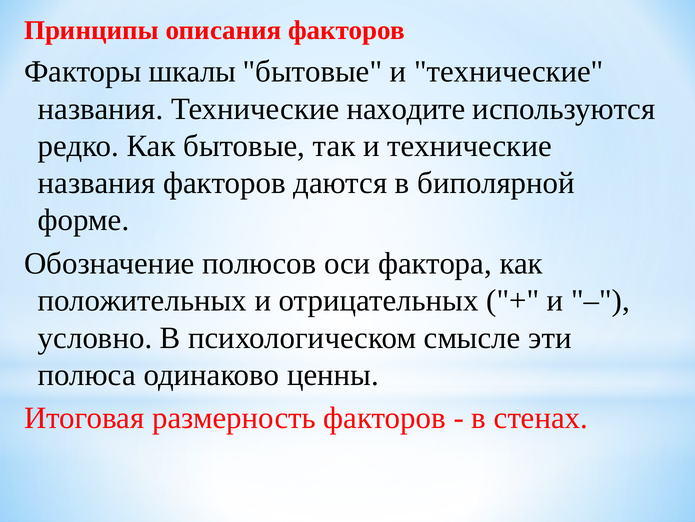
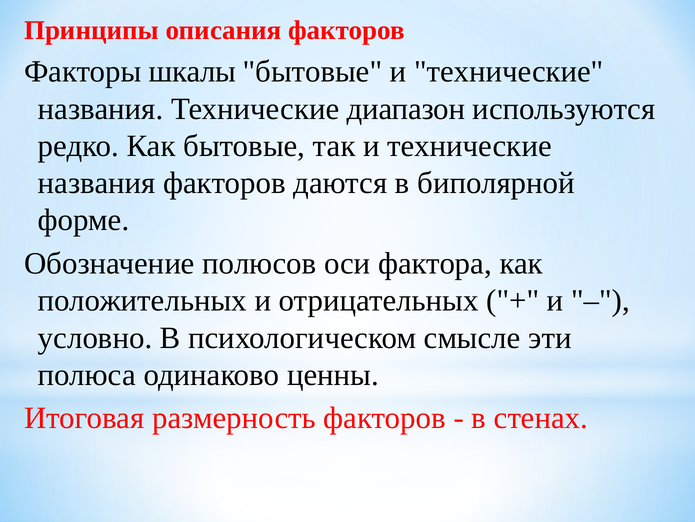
находите: находите -> диапазон (406, 109)
